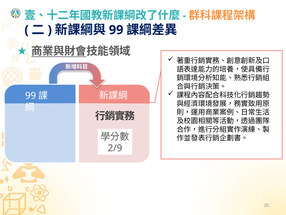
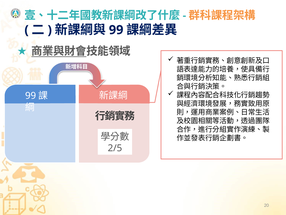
2/9: 2/9 -> 2/5 (115, 148)
